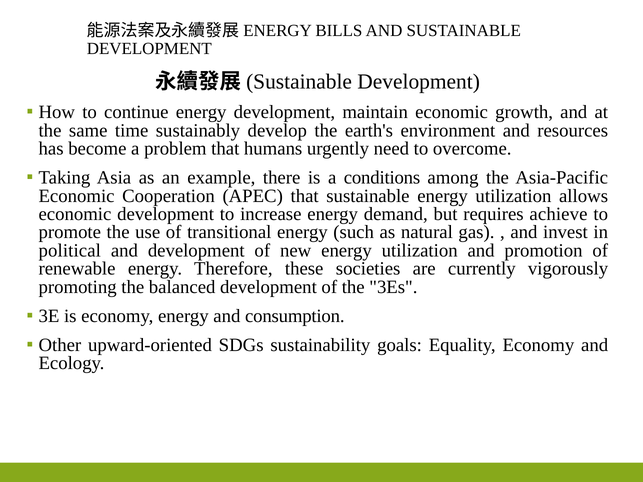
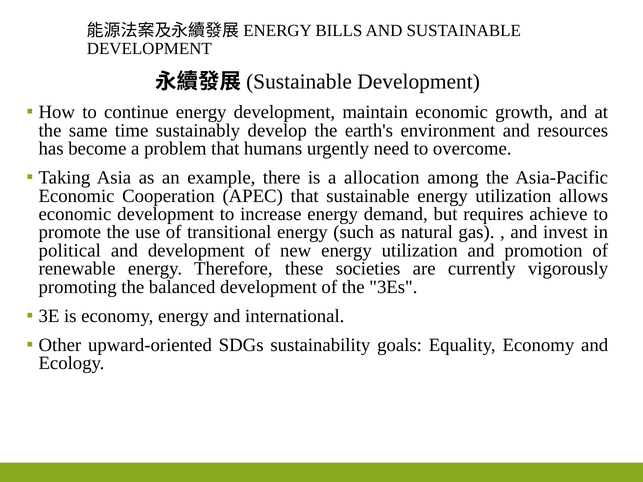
conditions: conditions -> allocation (382, 178)
consumption: consumption -> international (295, 316)
